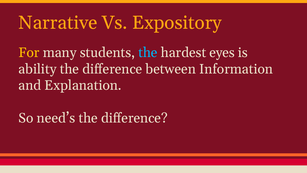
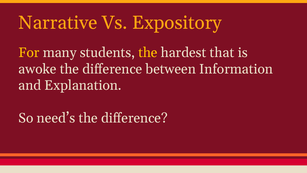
the colour: light blue -> yellow (148, 53)
eyes: eyes -> that (222, 53)
ability: ability -> awoke (37, 69)
